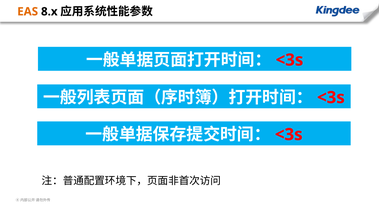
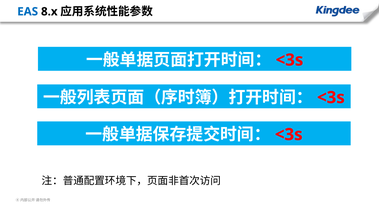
EAS colour: orange -> blue (28, 12)
